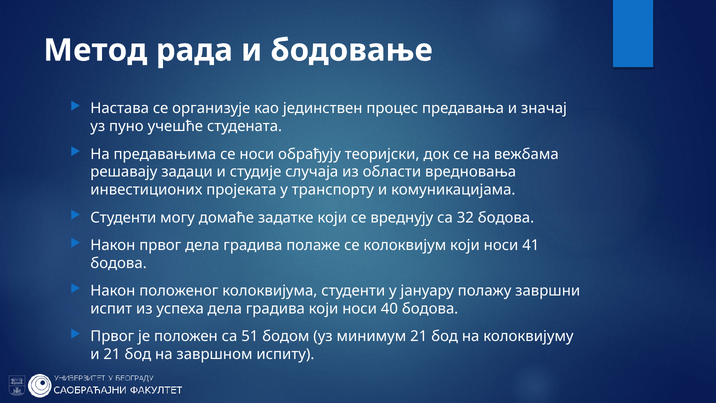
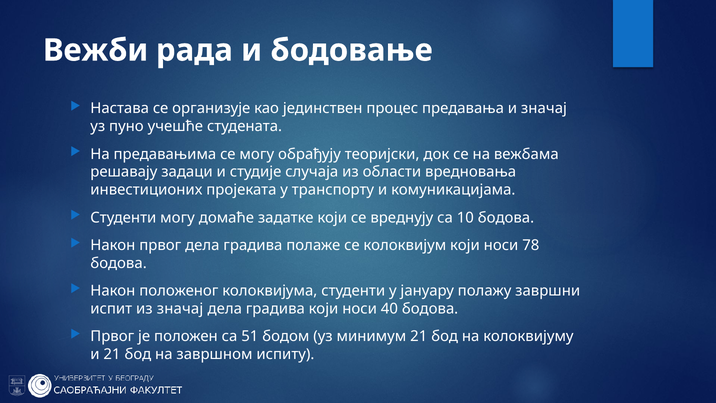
Метод: Метод -> Вежби (96, 50)
се носи: носи -> могу (257, 154)
32: 32 -> 10 (465, 217)
41: 41 -> 78 (531, 245)
из успеха: успеха -> значај (180, 309)
